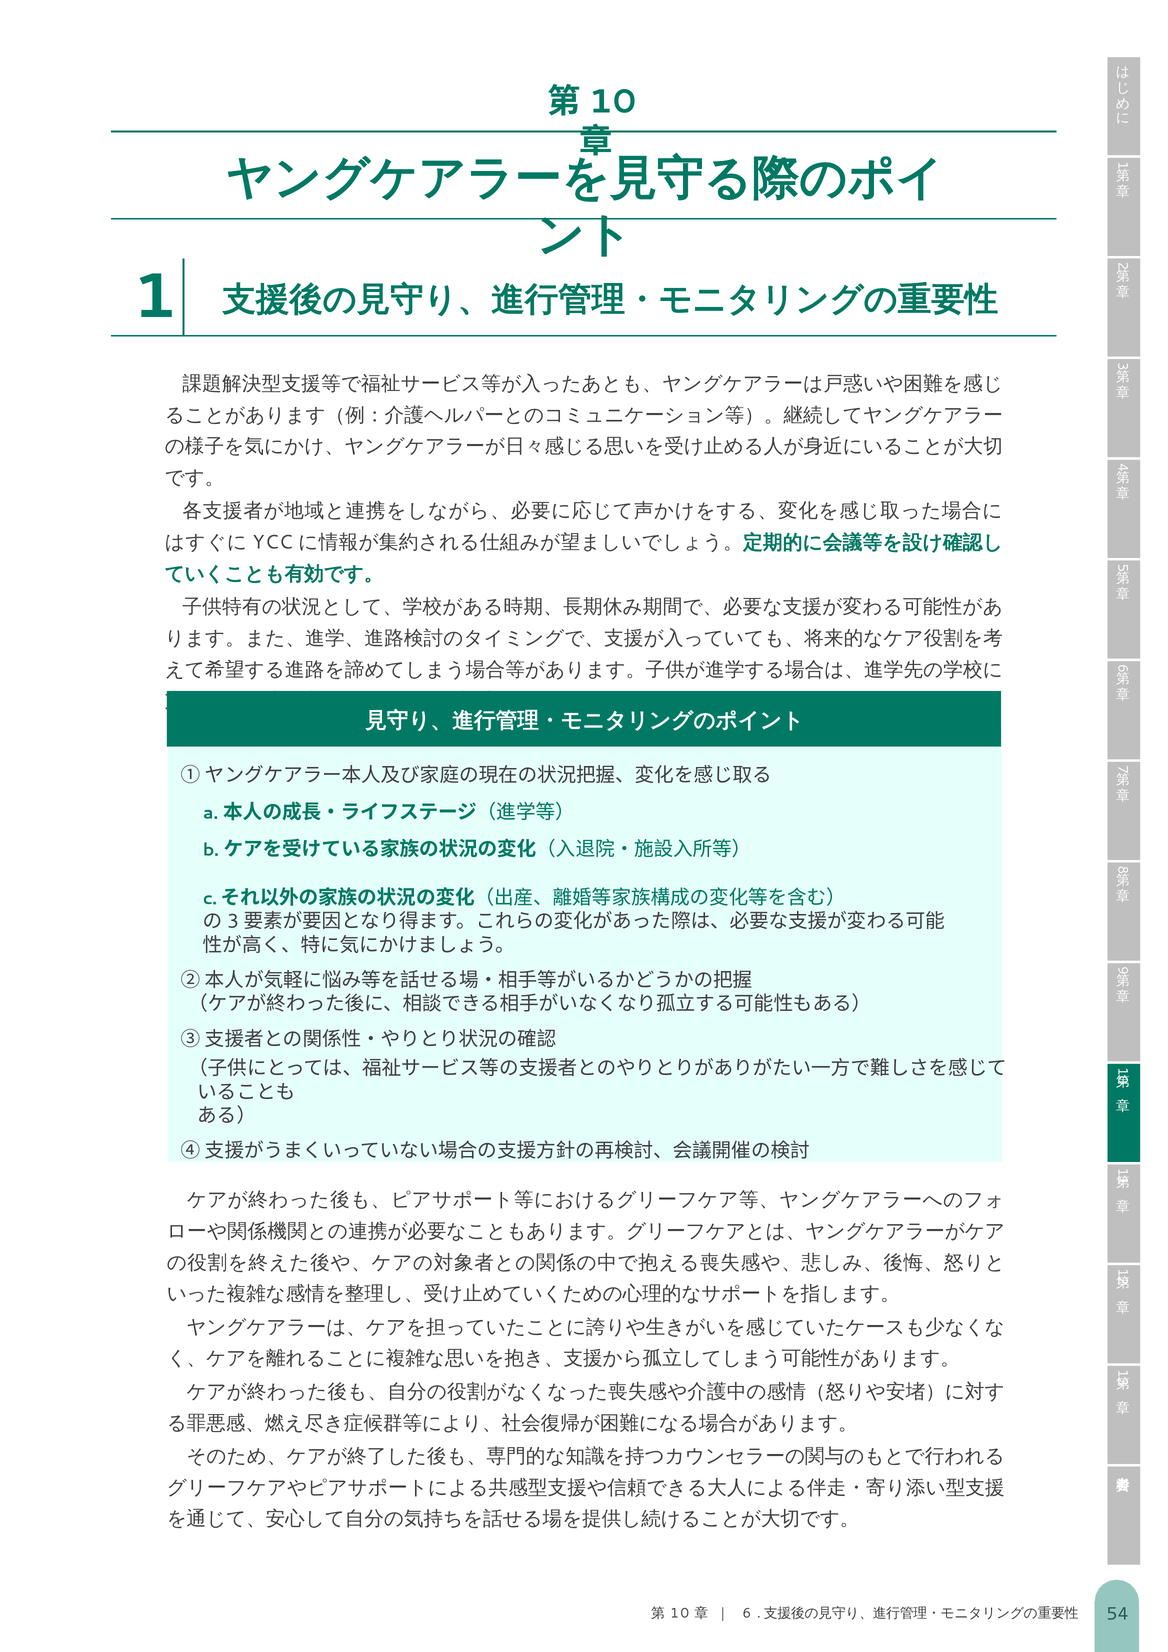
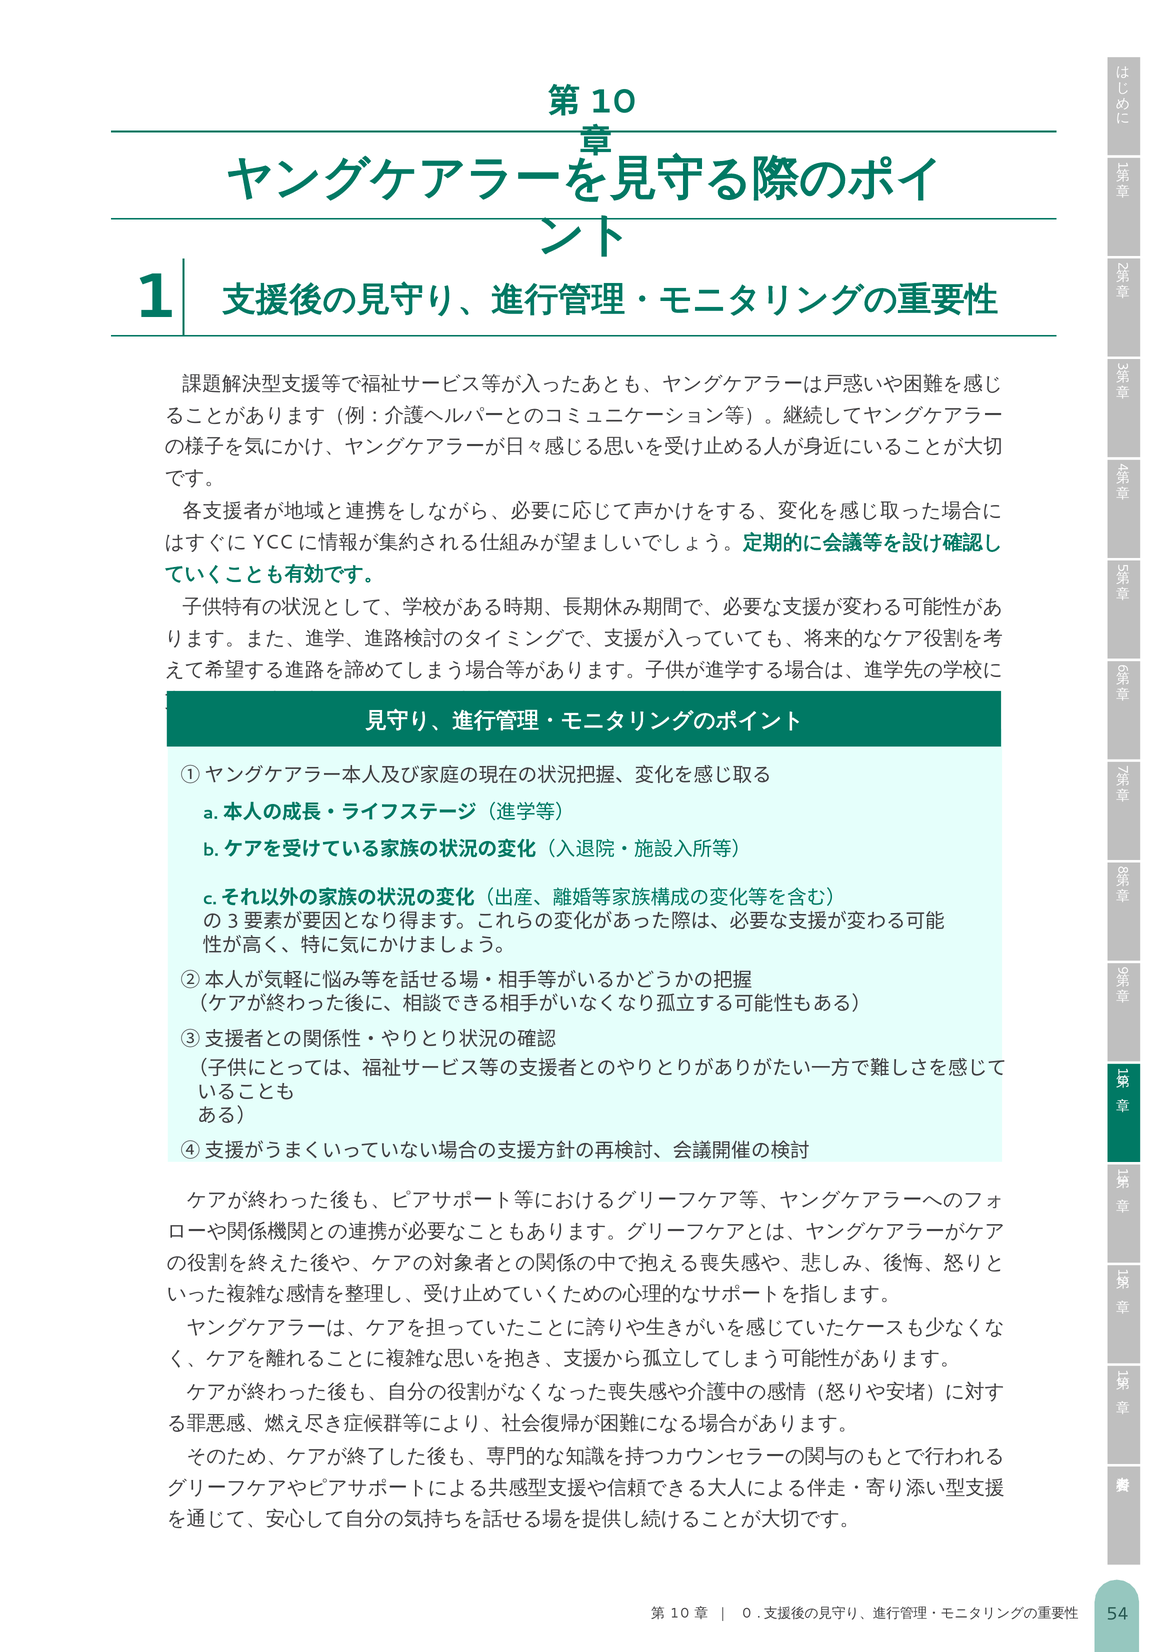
6: 6 -> 0 (747, 1613)
